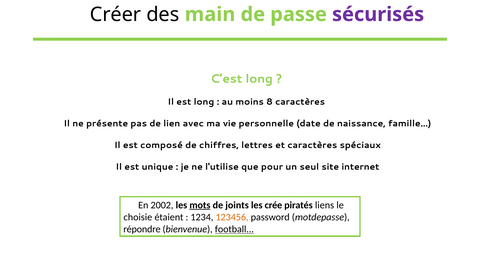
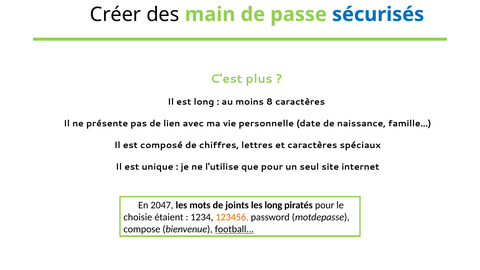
sécurisés colour: purple -> blue (378, 14)
C’est long: long -> plus (259, 79)
2002: 2002 -> 2047 (162, 205)
mots underline: present -> none (200, 205)
les crée: crée -> long (273, 205)
piratés liens: liens -> pour (325, 205)
répondre: répondre -> compose (142, 229)
